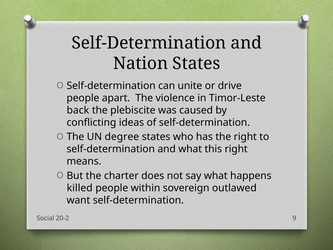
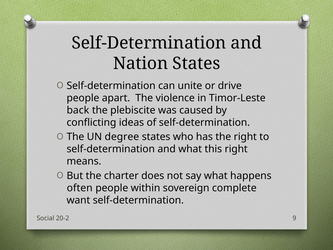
killed: killed -> often (80, 188)
outlawed: outlawed -> complete (234, 188)
